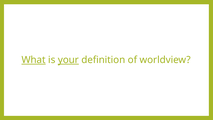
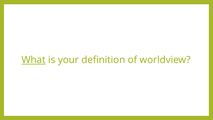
your underline: present -> none (68, 60)
